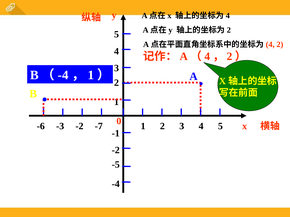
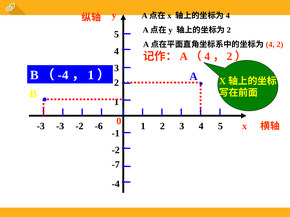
-6: -6 -> -3 (41, 126)
-7: -7 -> -6 (99, 126)
-5: -5 -> -7 (116, 165)
